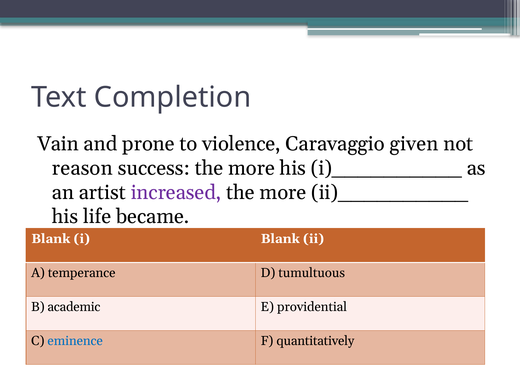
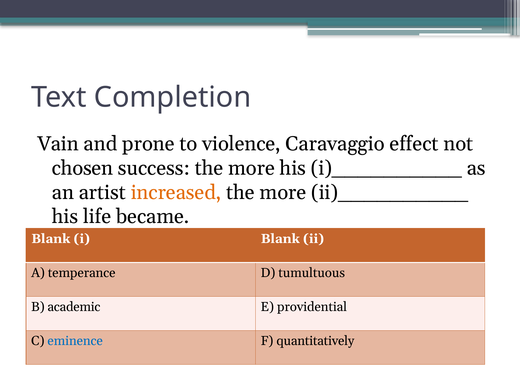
given: given -> effect (414, 144)
reason: reason -> chosen (83, 168)
increased colour: purple -> orange (176, 192)
